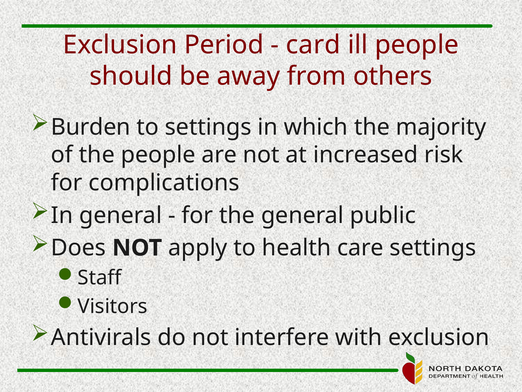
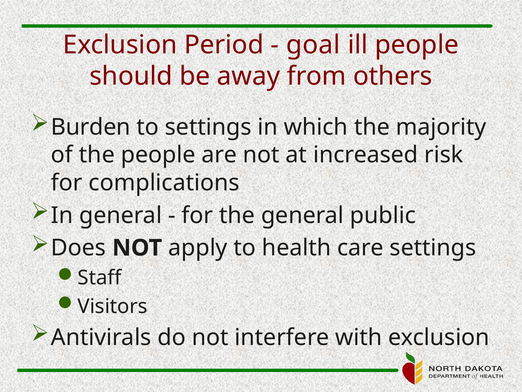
card: card -> goal (313, 45)
